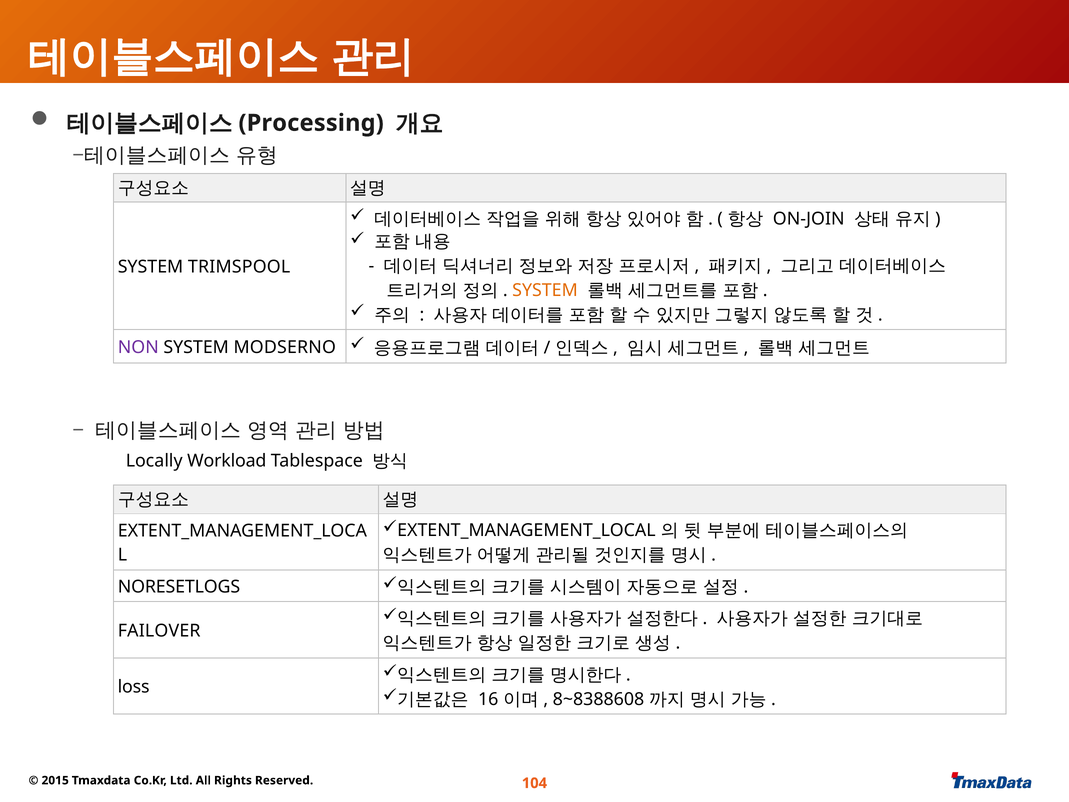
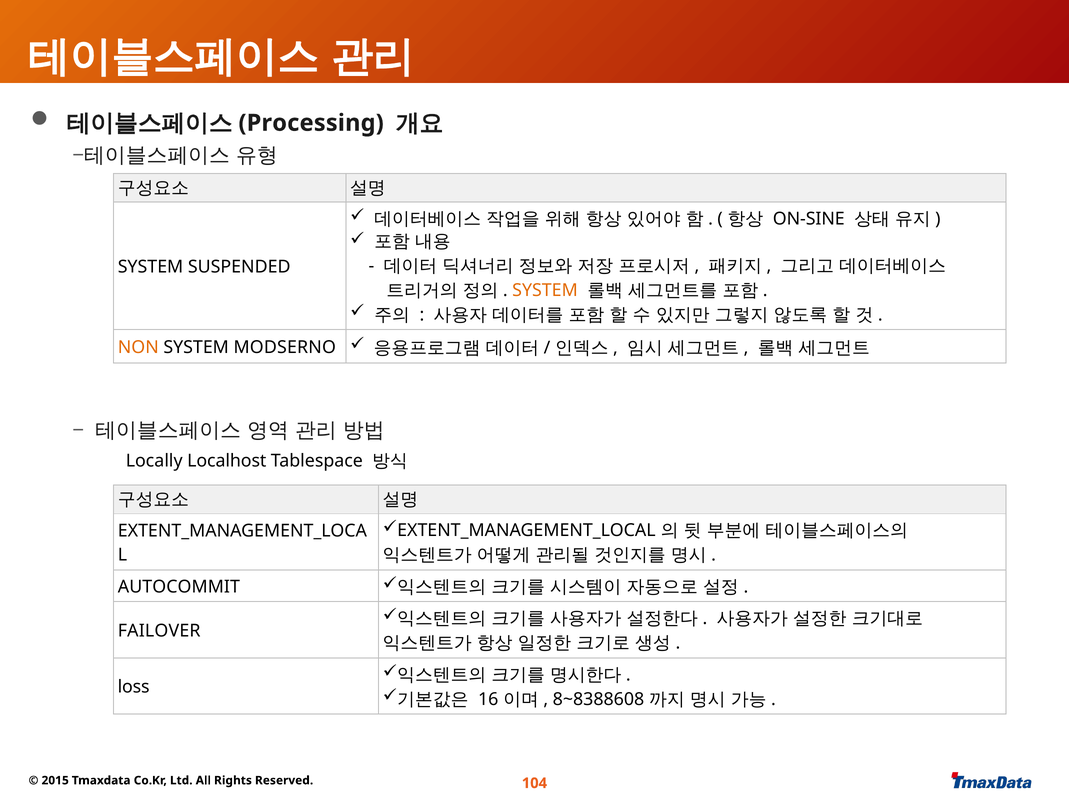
ON-JOIN: ON-JOIN -> ON-SINE (809, 219)
TRIMSPOOL: TRIMSPOOL -> SUSPENDED (239, 267)
NON colour: purple -> orange (138, 347)
Workload: Workload -> Localhost (227, 461)
NORESETLOGS: NORESETLOGS -> AUTOCOMMIT (179, 587)
